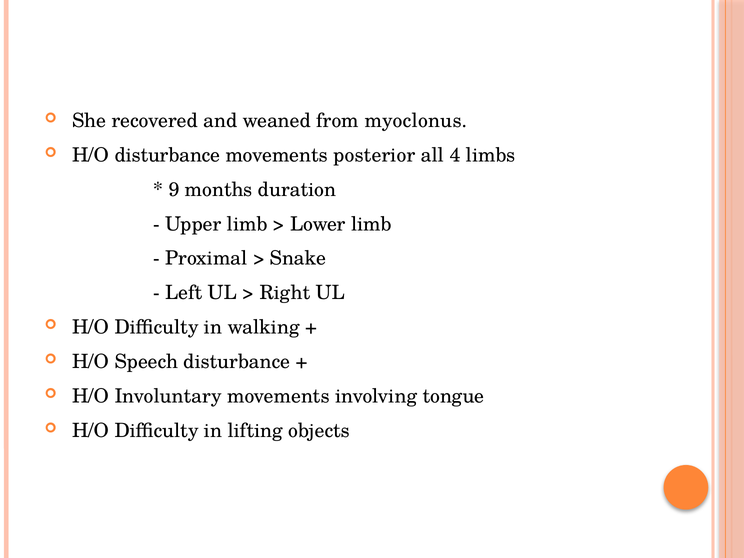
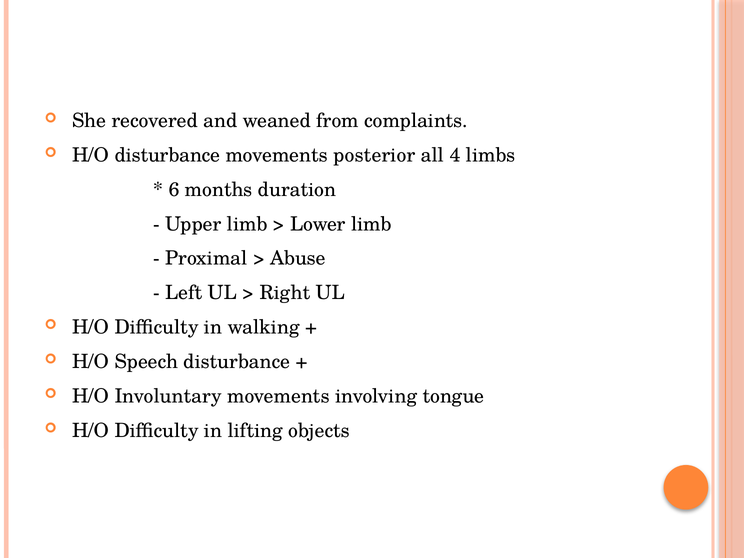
myoclonus: myoclonus -> complaints (416, 121)
9: 9 -> 6 (174, 190)
Snake: Snake -> Abuse (298, 258)
